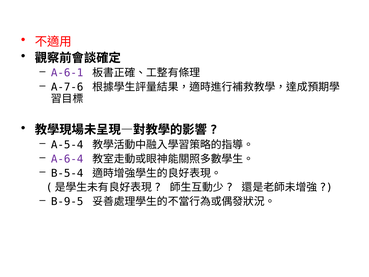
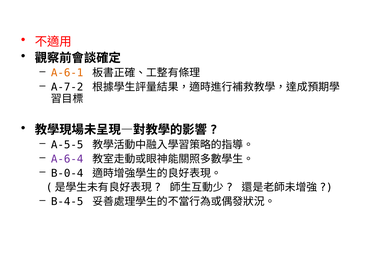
A-6-1 colour: purple -> orange (67, 73)
A-7-6: A-7-6 -> A-7-2 (67, 87)
A-5-4: A-5-4 -> A-5-5 (67, 145)
B-5-4: B-5-4 -> B-0-4 (67, 173)
B-9-5: B-9-5 -> B-4-5 (67, 201)
